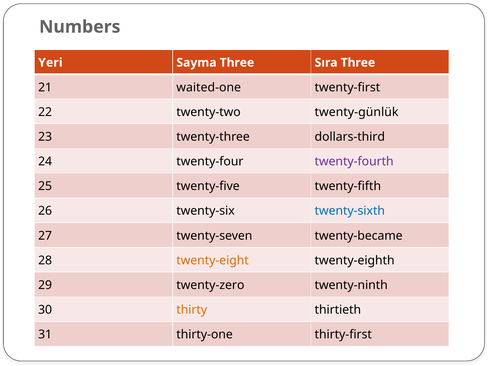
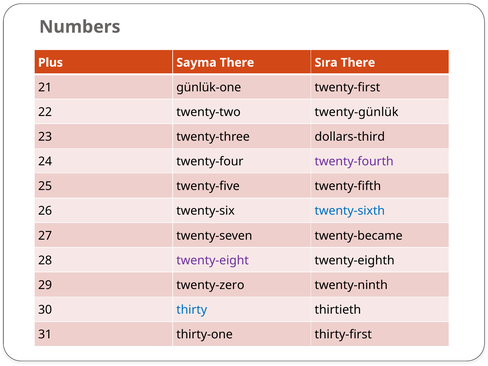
Yeri: Yeri -> Plus (50, 63)
Sayma Three: Three -> There (237, 63)
Sıra Three: Three -> There (358, 63)
waited-one: waited-one -> günlük-one (209, 87)
twenty-eight colour: orange -> purple (213, 260)
thirty colour: orange -> blue (192, 310)
